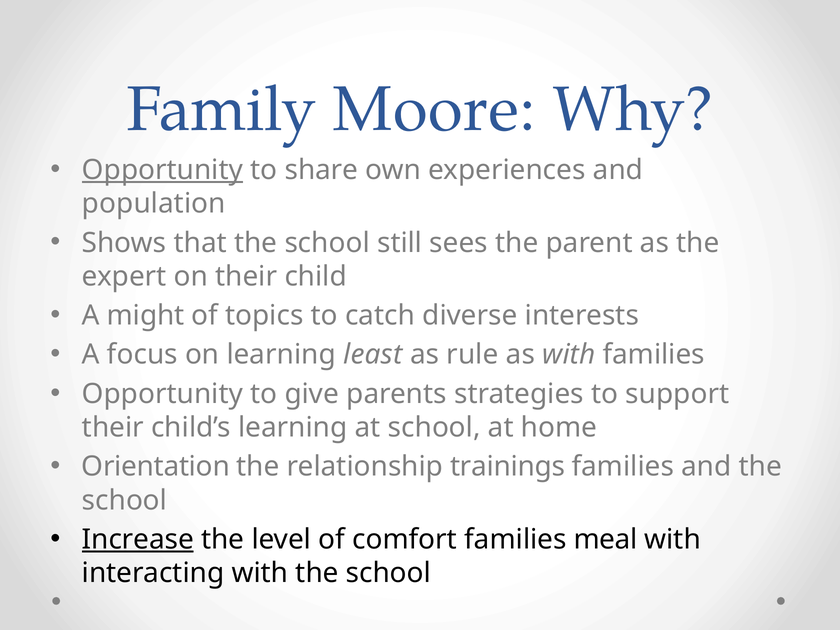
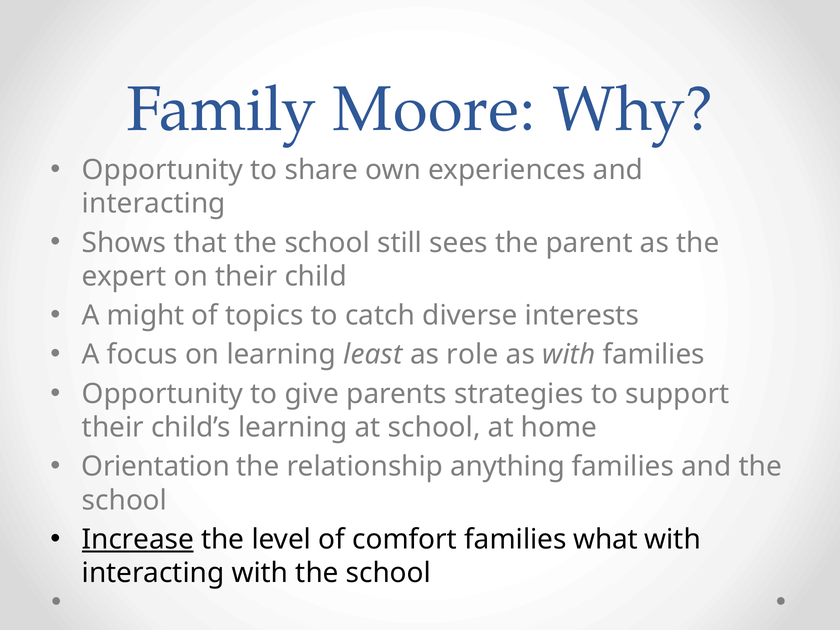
Opportunity underline: present -> none (162, 170)
population: population -> interacting (154, 204)
rule: rule -> role (472, 355)
trainings: trainings -> anything (508, 467)
meal: meal -> what (606, 540)
